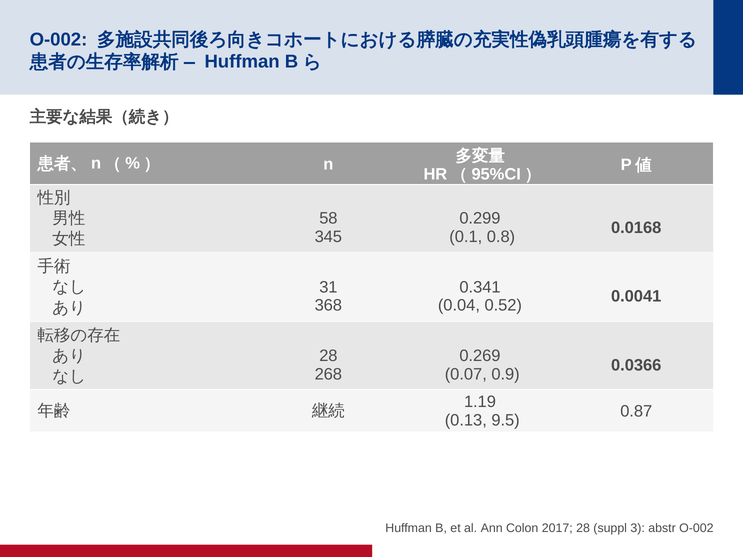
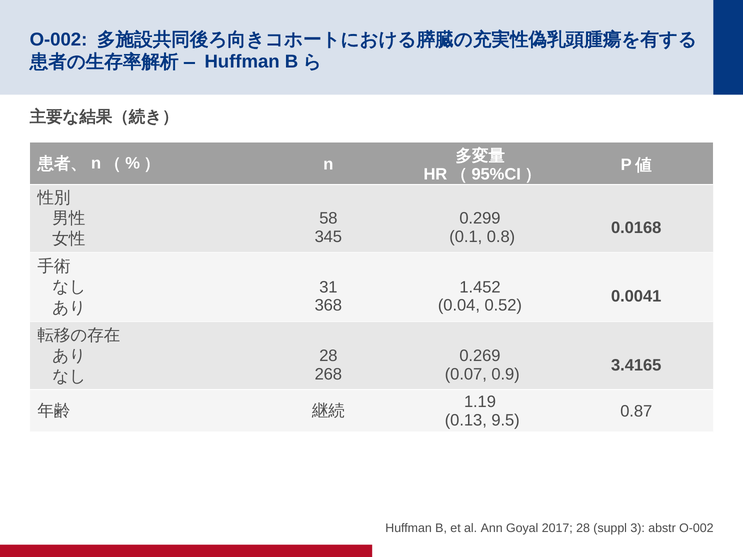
0.341: 0.341 -> 1.452 (480, 287)
0.0366: 0.0366 -> 3.4165 (636, 365)
Colon: Colon -> Goyal (522, 528)
